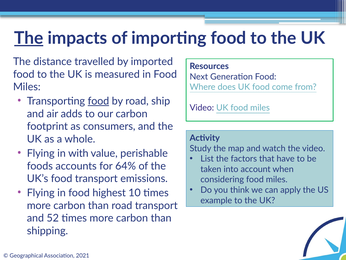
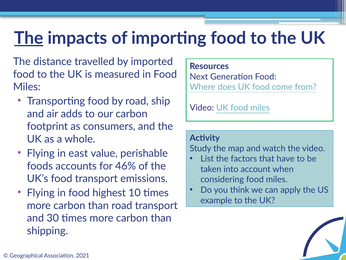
food underline: present -> none (98, 101)
with: with -> east (78, 153)
64%: 64% -> 46% (126, 166)
52: 52 -> 30 (53, 218)
